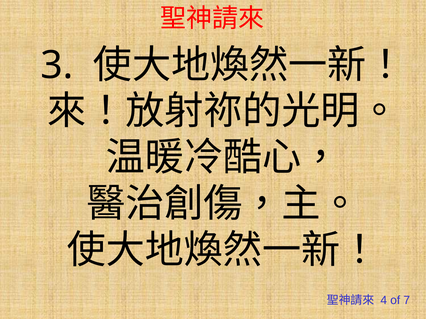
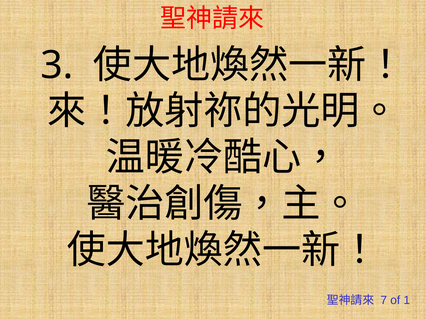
4: 4 -> 7 (384, 301)
7: 7 -> 1 (407, 301)
